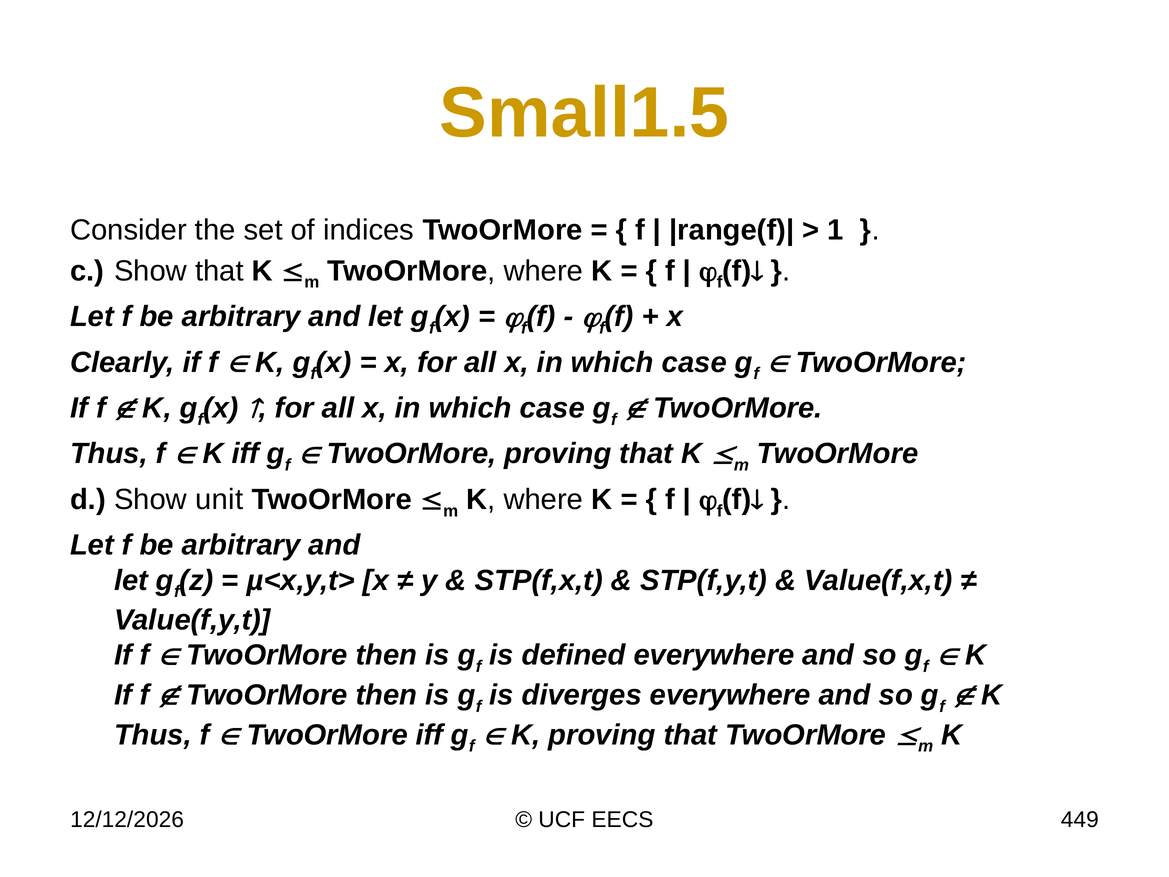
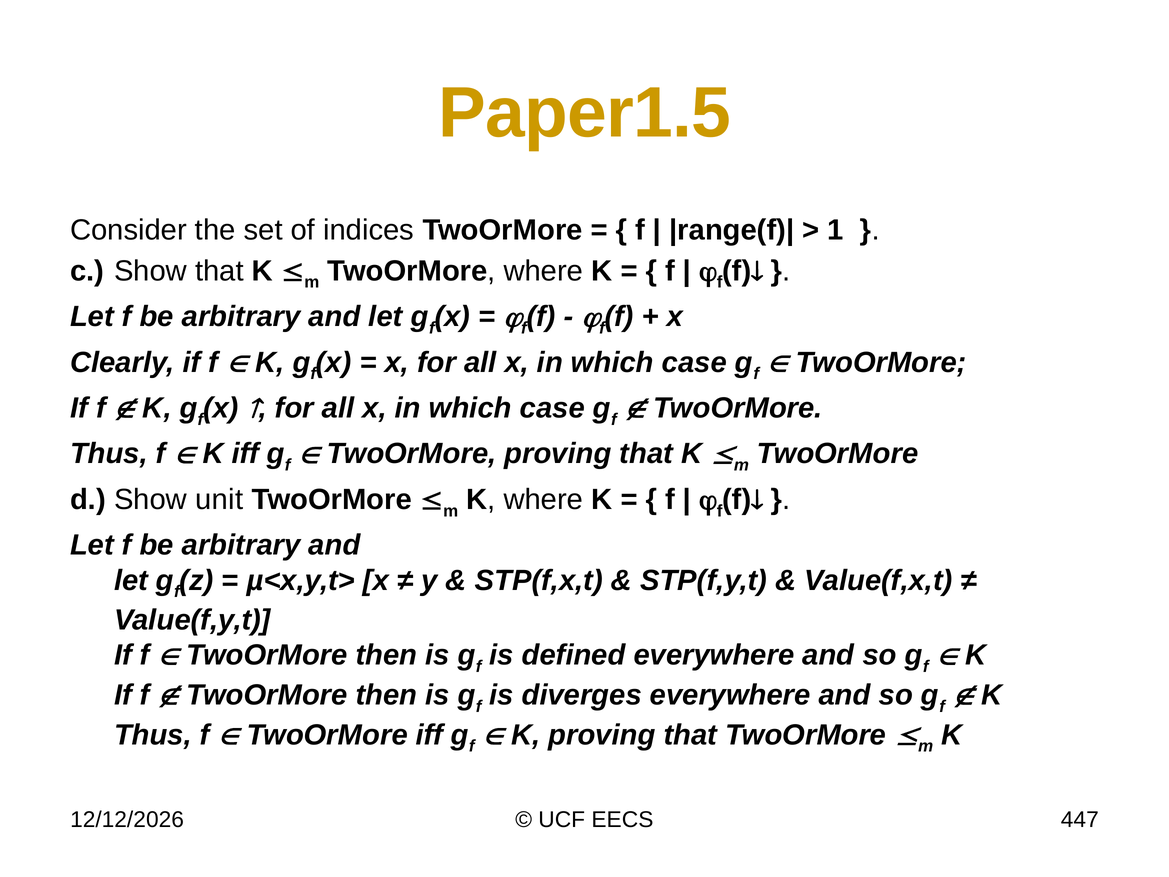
Small1.5: Small1.5 -> Paper1.5 (585, 113)
449: 449 -> 447 (1080, 819)
